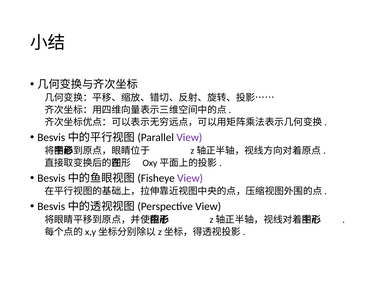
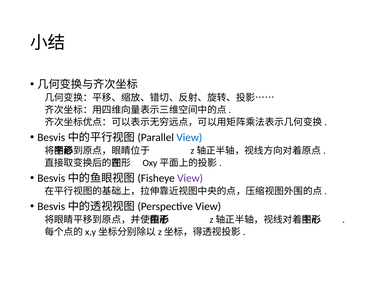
View colour: purple -> blue (189, 138)
